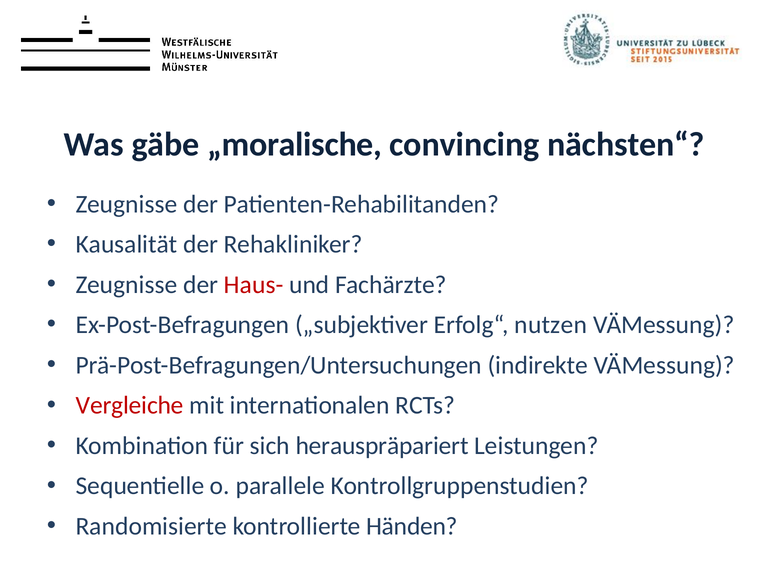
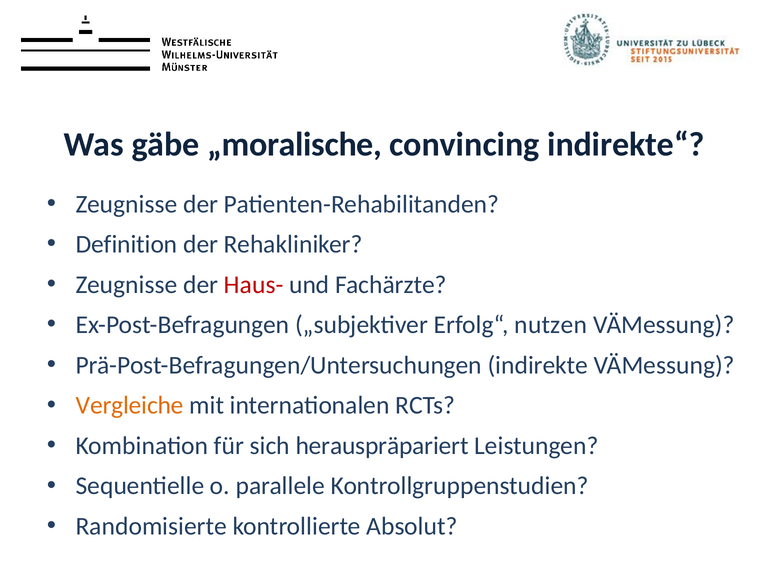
nächsten“: nächsten“ -> indirekte“ (626, 145)
Kausalität: Kausalität -> Definition (127, 245)
Vergleiche colour: red -> orange (130, 406)
Händen: Händen -> Absolut (412, 527)
